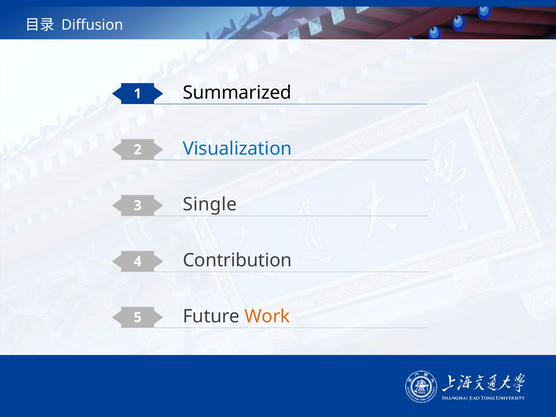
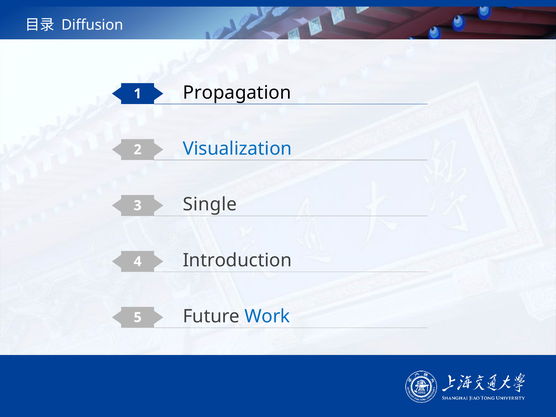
Summarized: Summarized -> Propagation (237, 93)
Contribution: Contribution -> Introduction (237, 260)
Work colour: orange -> blue (267, 316)
